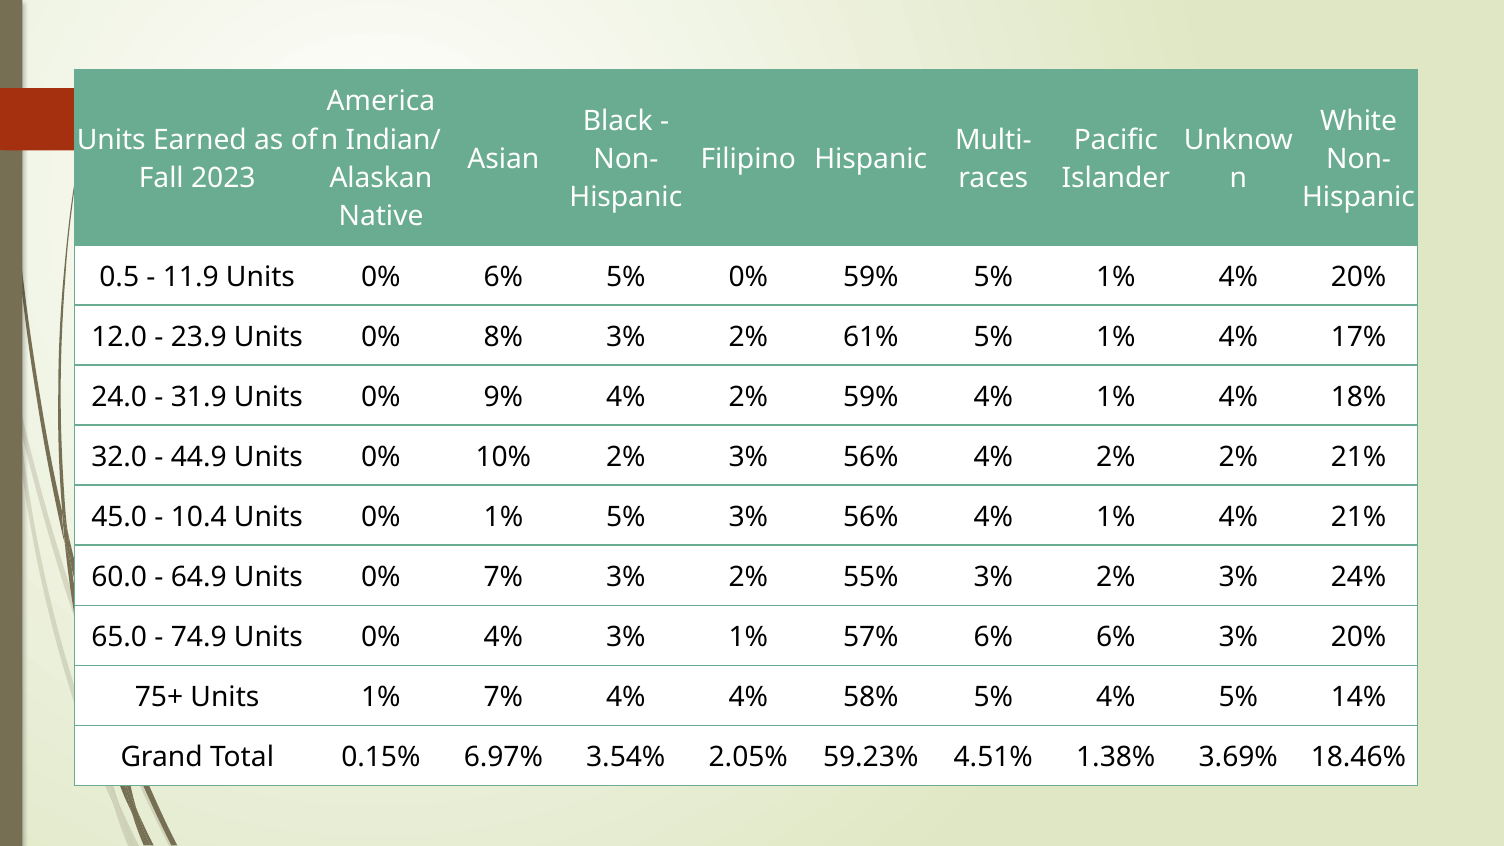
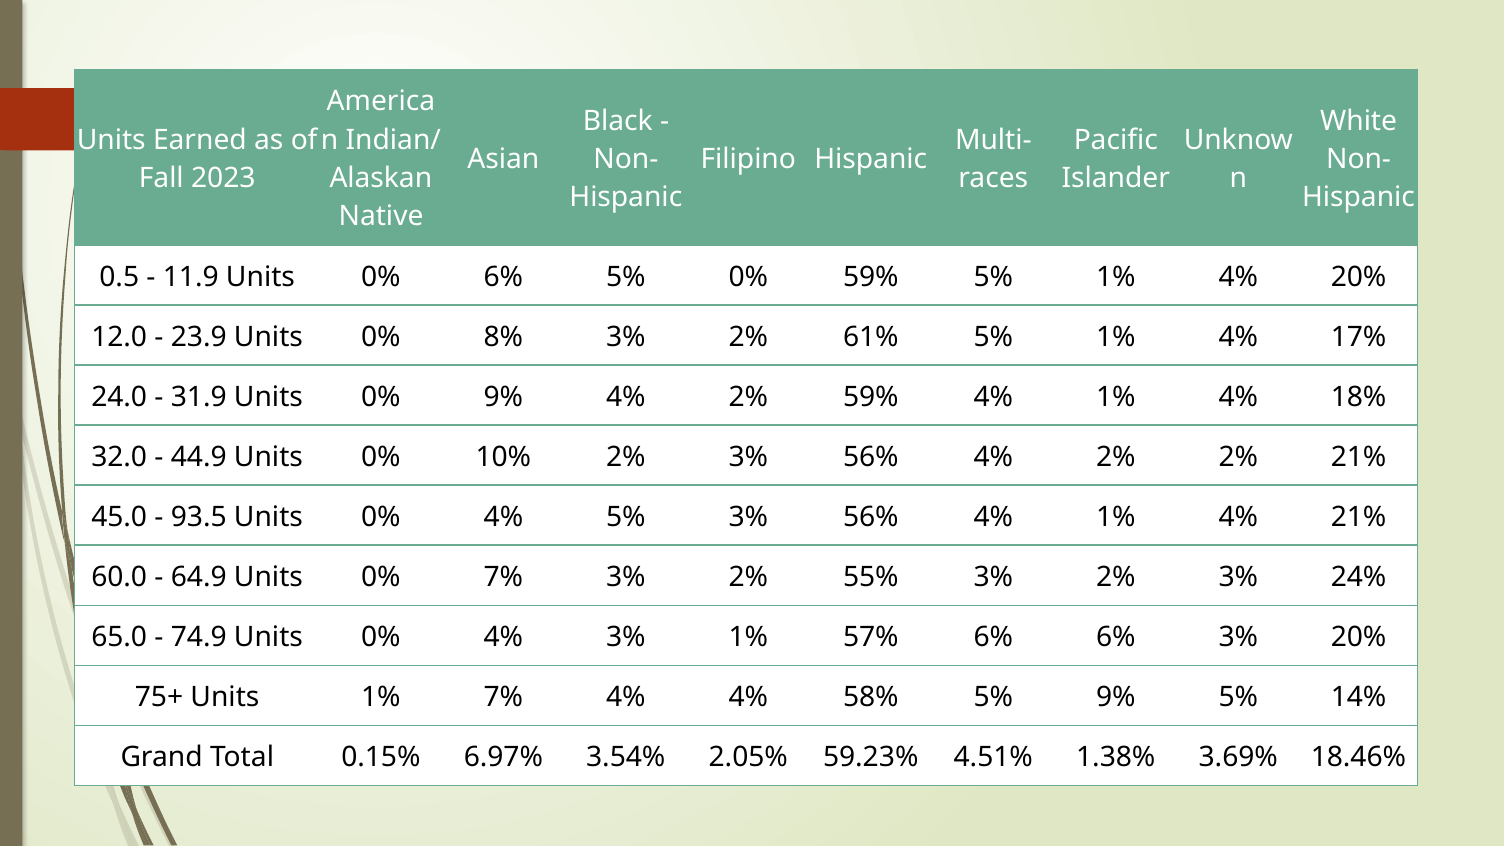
10.4: 10.4 -> 93.5 (199, 517)
1%: 1% -> 4% (503, 517)
5% 4%: 4% -> 9% (1116, 697)
